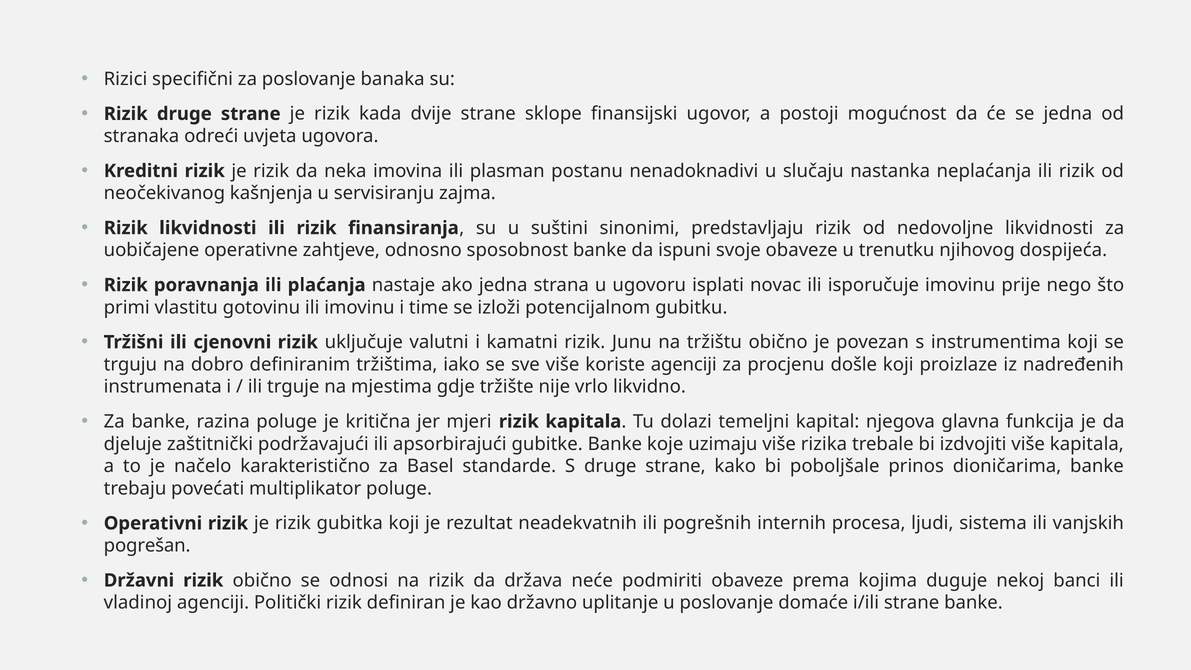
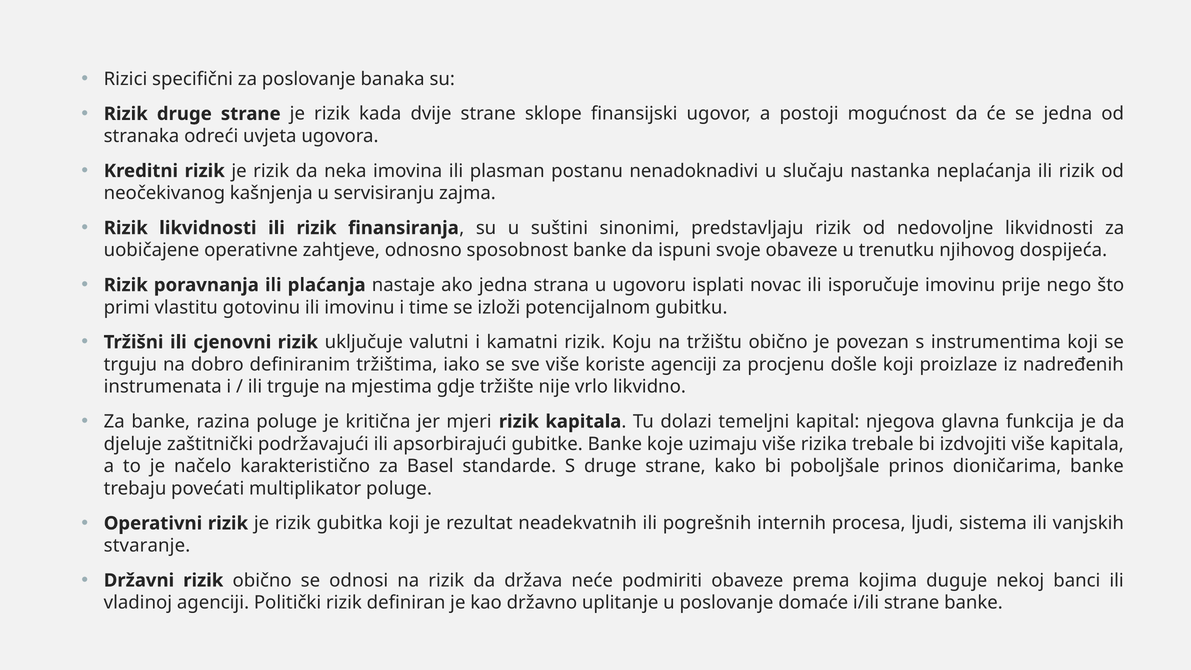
Junu: Junu -> Koju (632, 342)
pogrešan: pogrešan -> stvaranje (147, 546)
